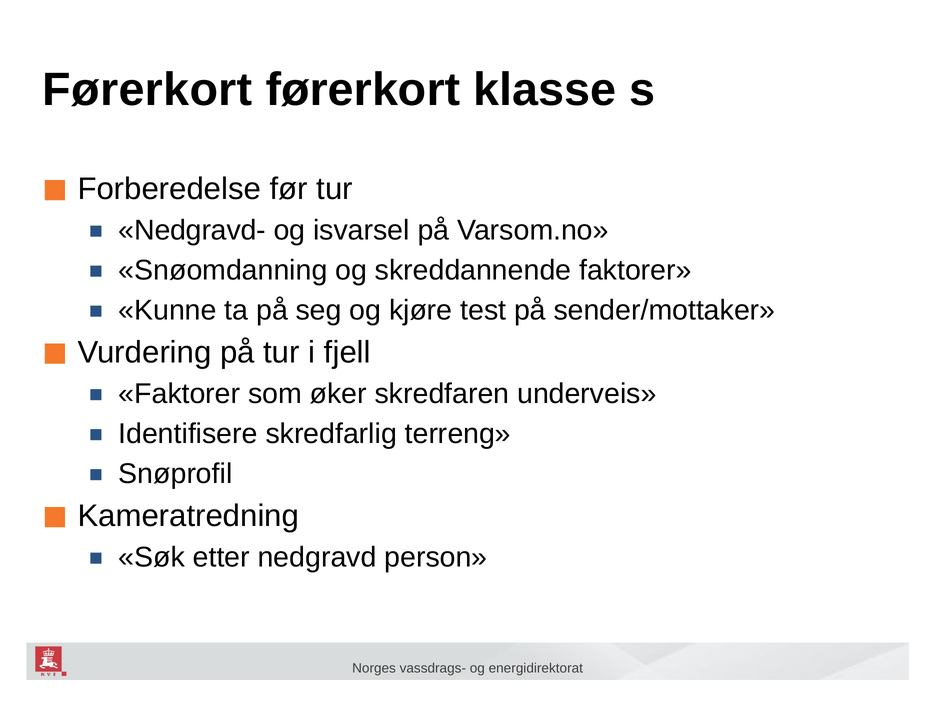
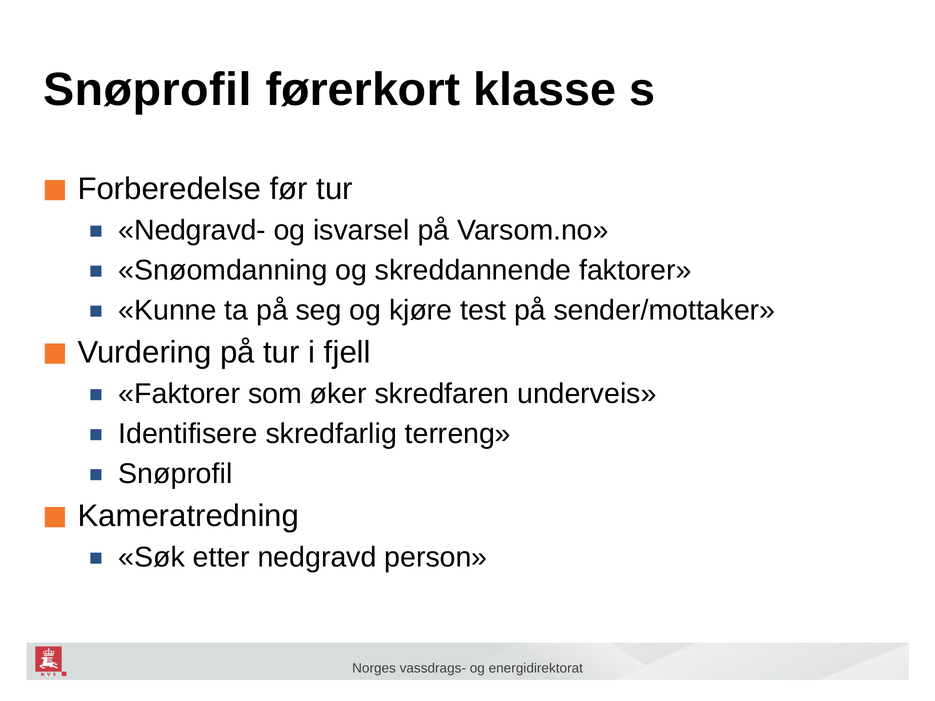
Førerkort: Førerkort -> Snøprofil (147, 90)
